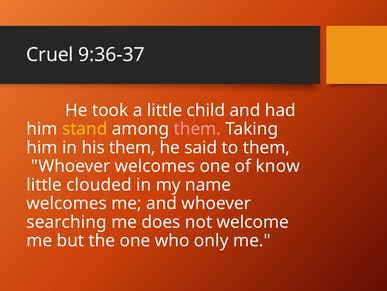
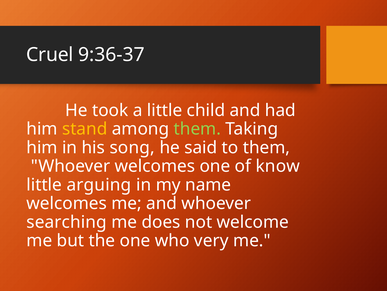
them colour: pink -> light green (197, 129)
his them: them -> song (132, 147)
clouded: clouded -> arguing (99, 184)
only: only -> very (211, 240)
